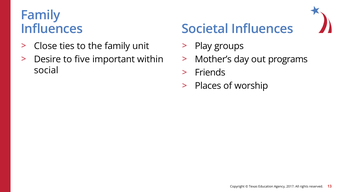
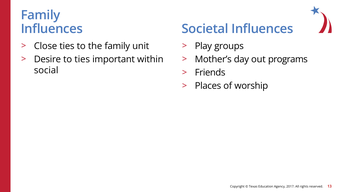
to five: five -> ties (82, 59)
